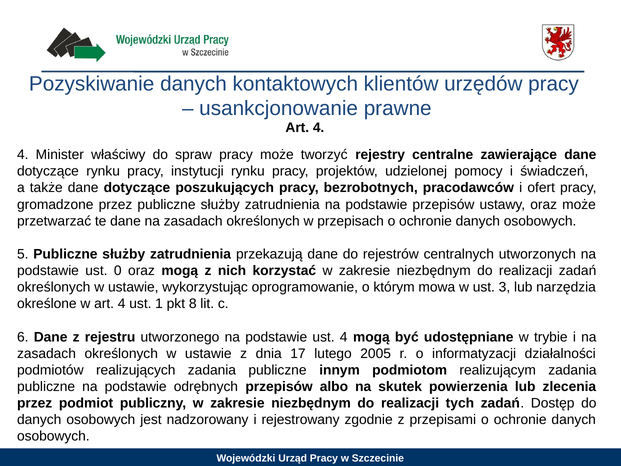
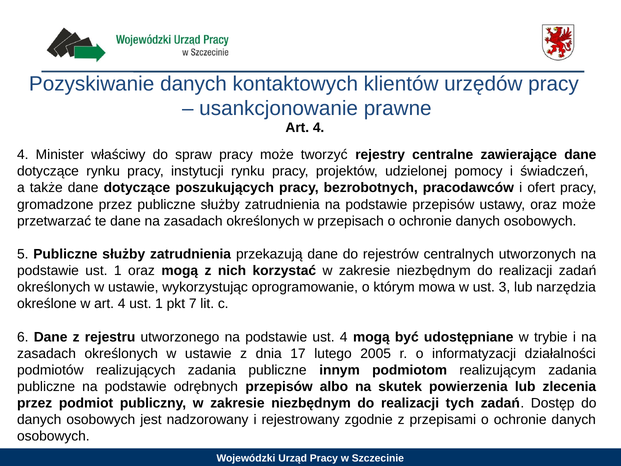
podstawie ust 0: 0 -> 1 (118, 271)
8: 8 -> 7 (193, 304)
